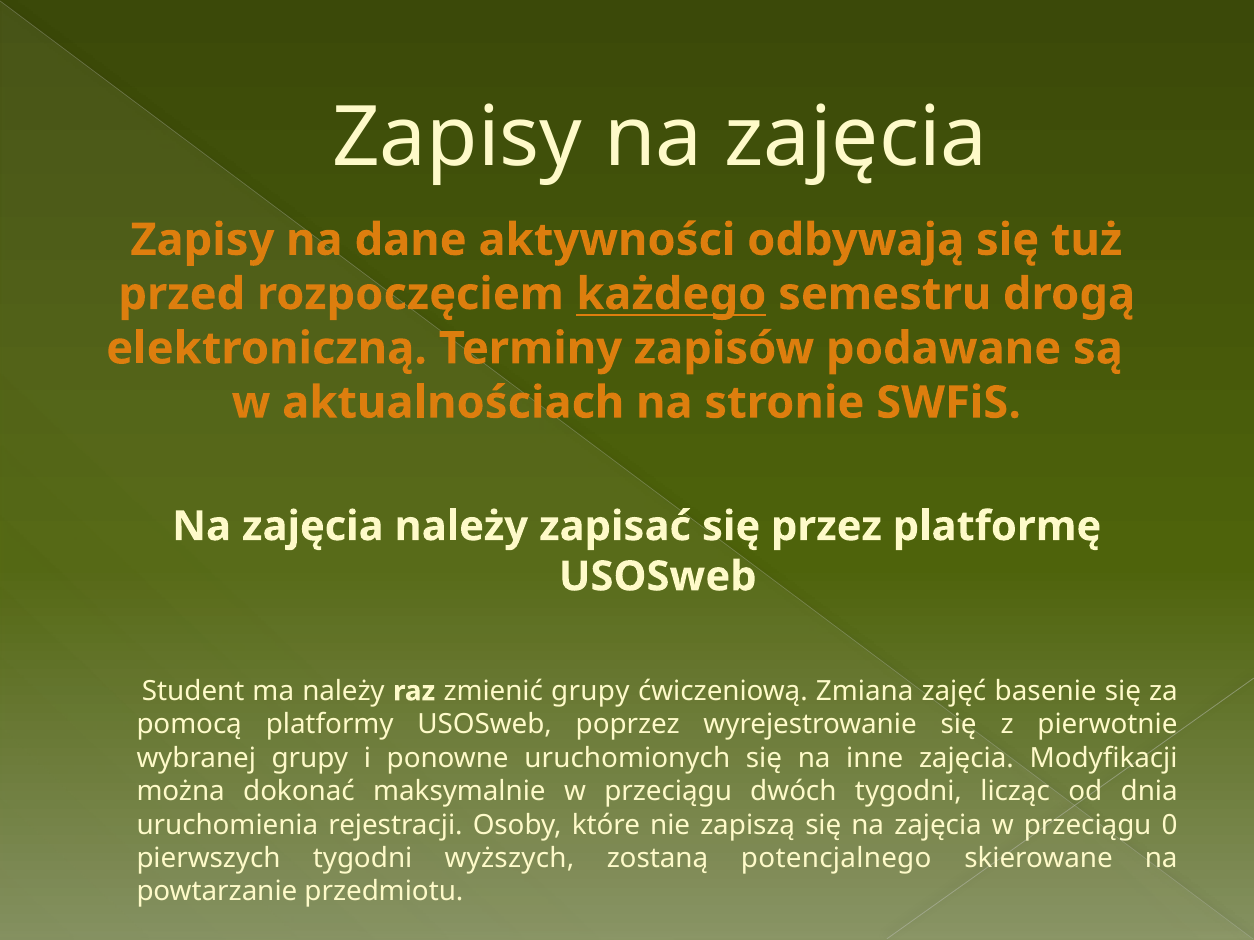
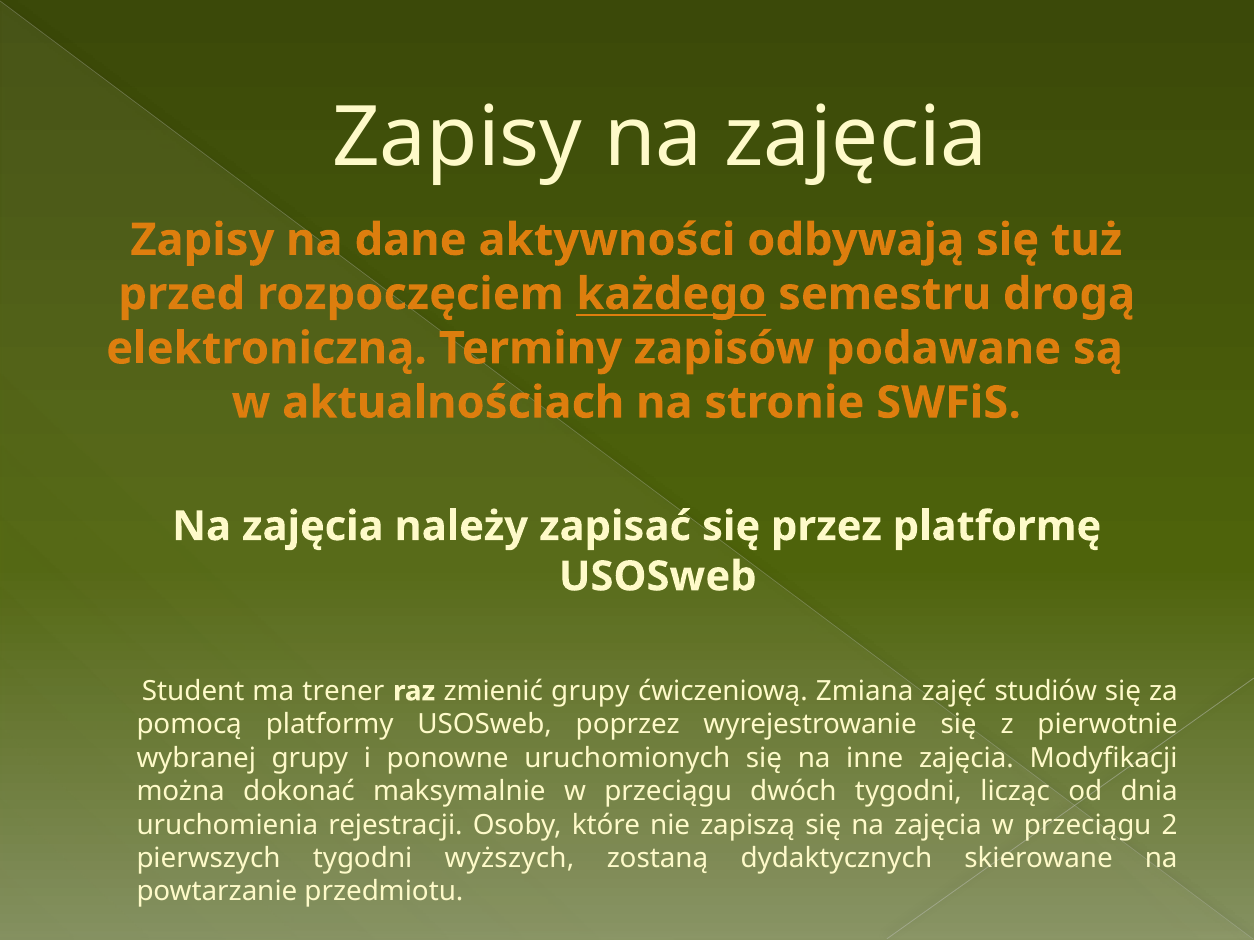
ma należy: należy -> trener (343, 692)
basenie: basenie -> studiów (1046, 692)
0: 0 -> 2 (1170, 825)
potencjalnego: potencjalnego -> dydaktycznych (836, 859)
